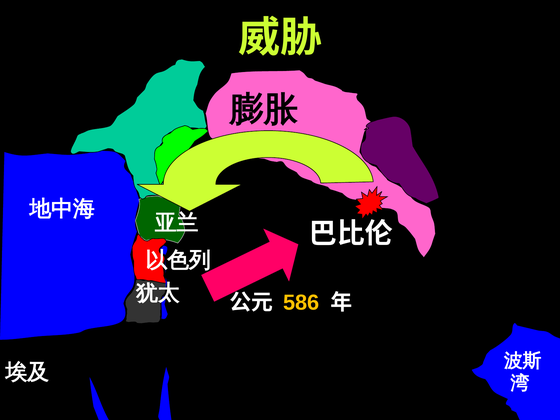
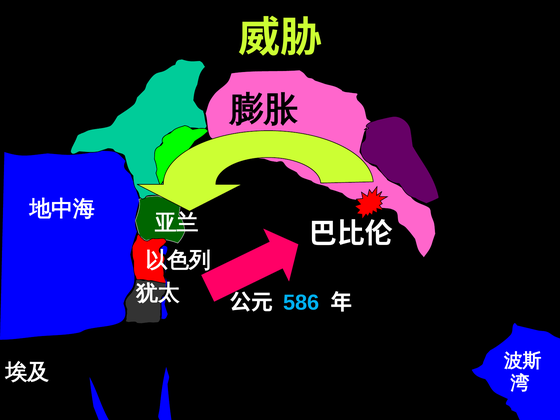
586 colour: yellow -> light blue (301, 303)
